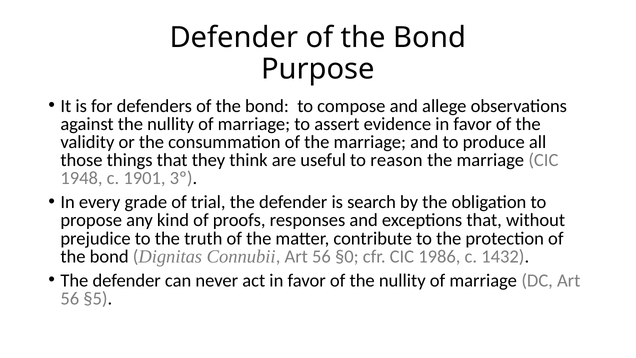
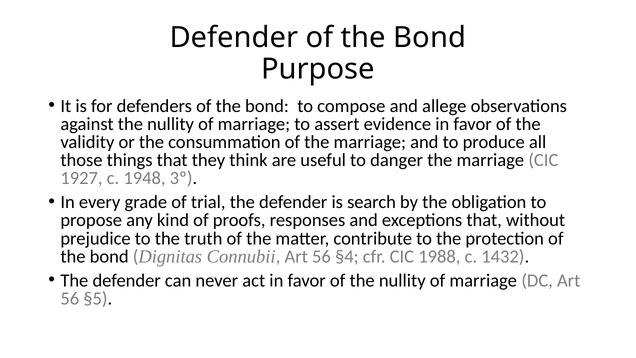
reason: reason -> danger (397, 160)
1948: 1948 -> 1927 (81, 178)
1901: 1901 -> 1948 (144, 178)
§0: §0 -> §4 (347, 256)
1986: 1986 -> 1988 (439, 256)
